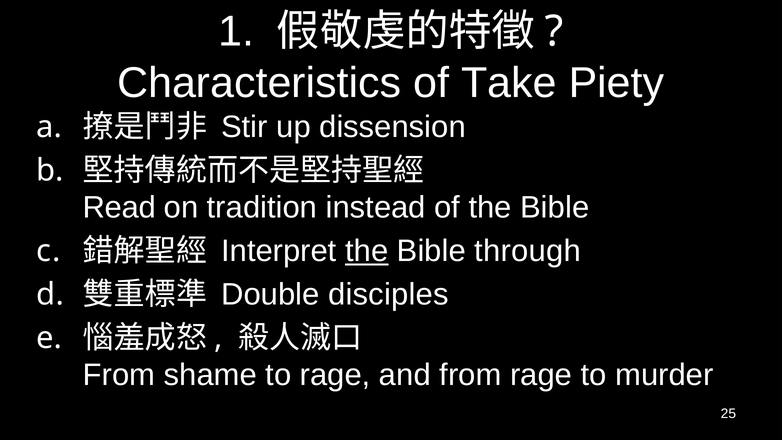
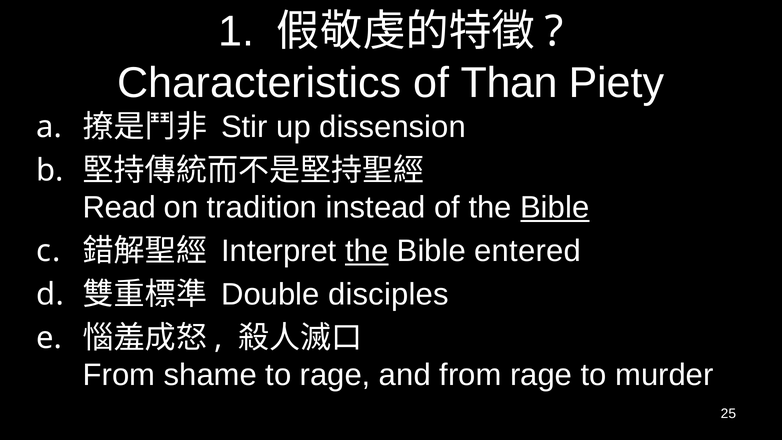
Take: Take -> Than (509, 83)
Bible underline: none -> present (555, 208)
through: through -> entered (528, 251)
